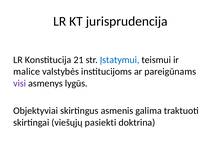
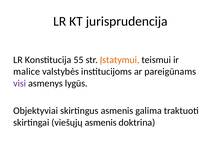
21: 21 -> 55 (79, 60)
Įstatymui colour: blue -> orange (120, 60)
viešųjų pasiekti: pasiekti -> asmenis (101, 123)
